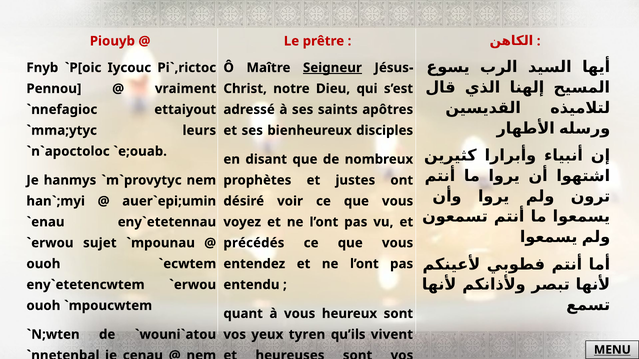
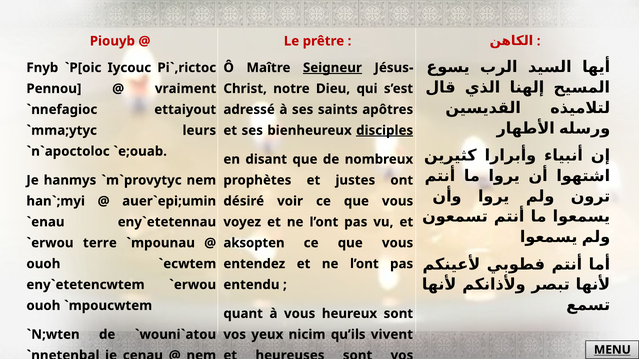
disciples underline: none -> present (385, 131)
sujet: sujet -> terre (100, 243)
précédés: précédés -> aksopten (254, 243)
tyren: tyren -> nicim (307, 335)
